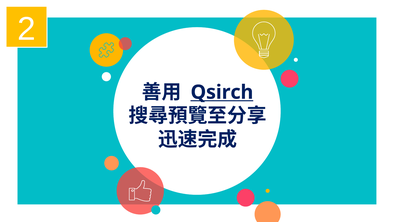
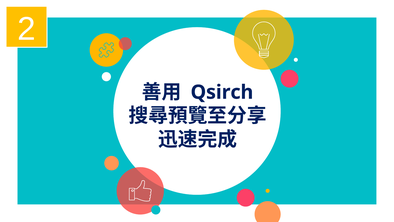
Qsirch underline: present -> none (222, 92)
